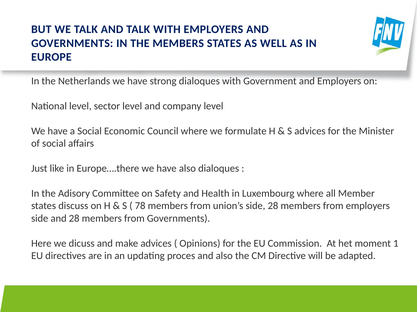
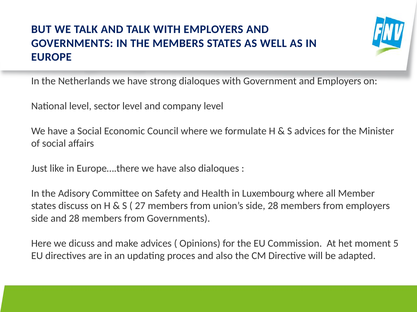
78: 78 -> 27 (140, 206)
1: 1 -> 5 (396, 244)
